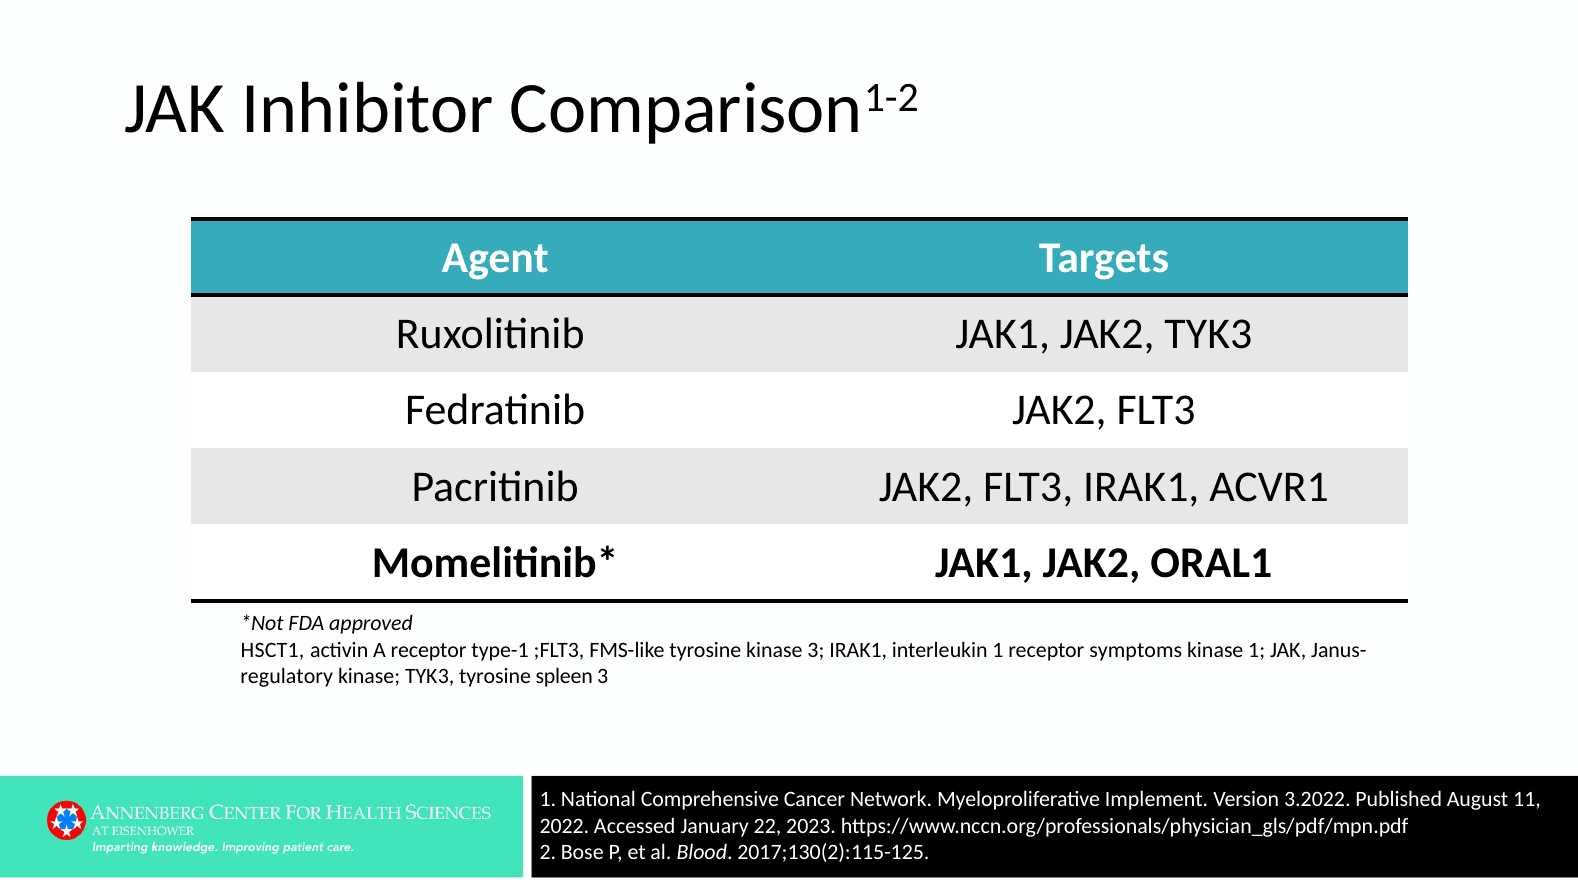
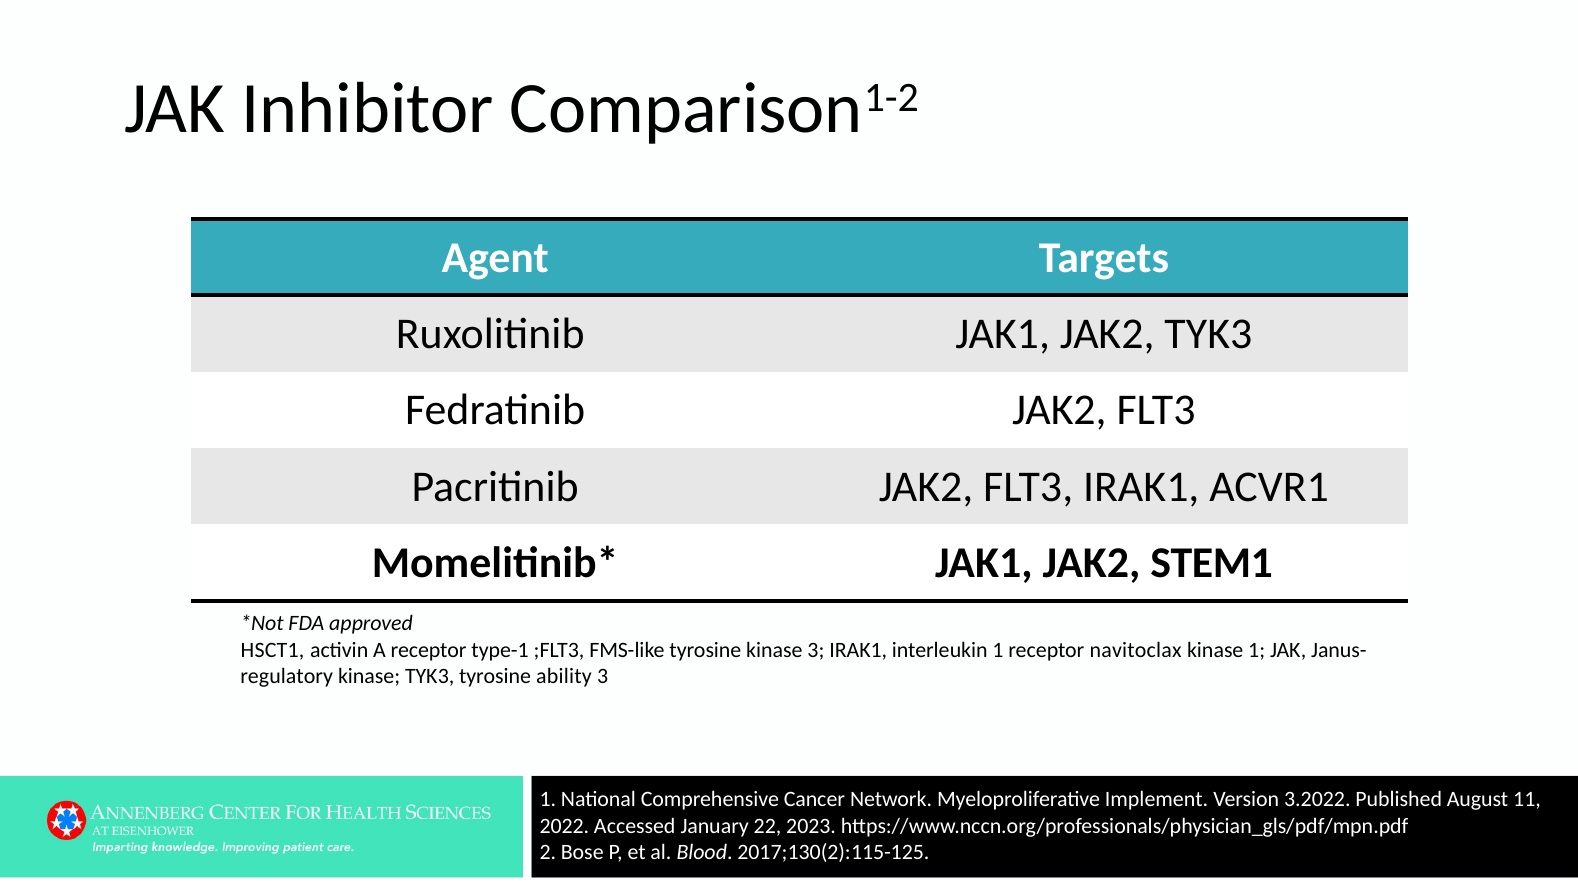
ORAL1: ORAL1 -> STEM1 (1212, 563)
symptoms: symptoms -> navitoclax (1136, 650)
spleen: spleen -> ability (564, 676)
